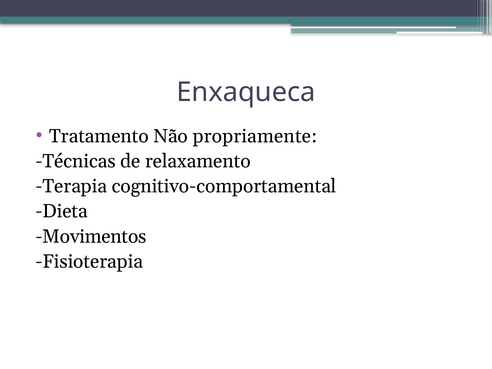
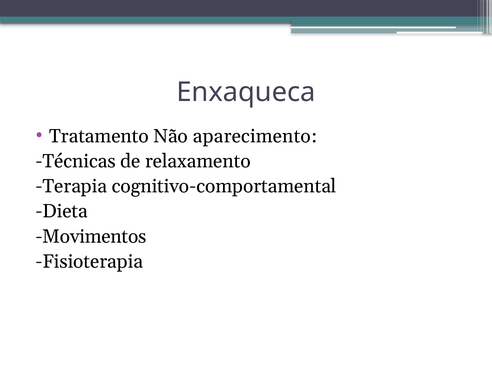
propriamente: propriamente -> aparecimento (255, 136)
